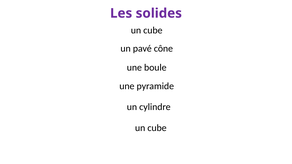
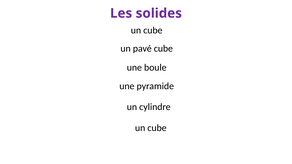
pavé cône: cône -> cube (163, 49)
